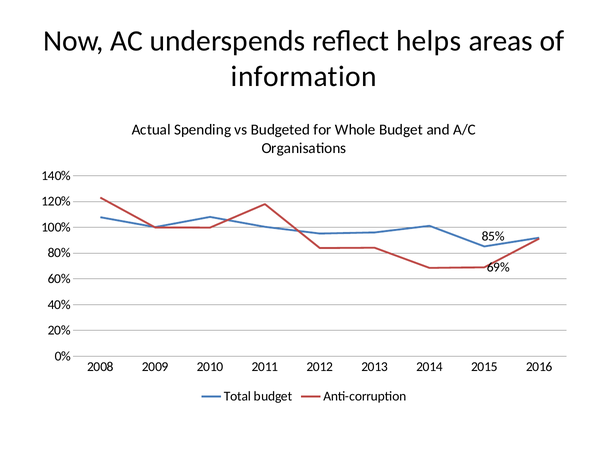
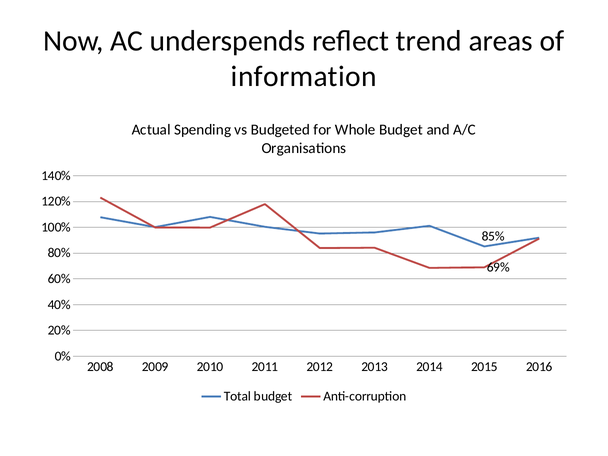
helps: helps -> trend (429, 41)
